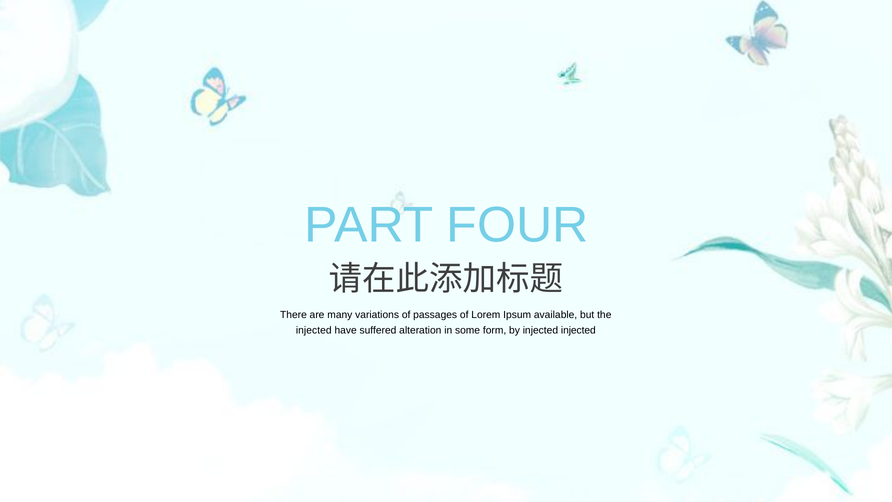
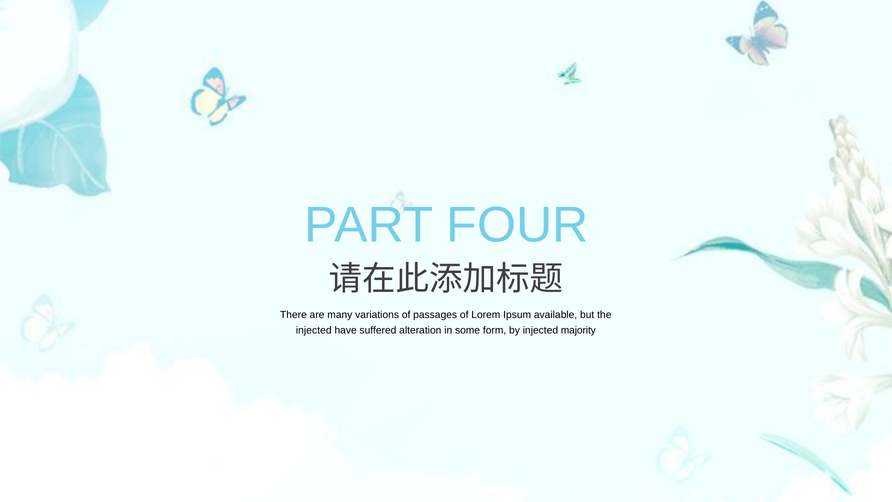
injected injected: injected -> majority (578, 330)
